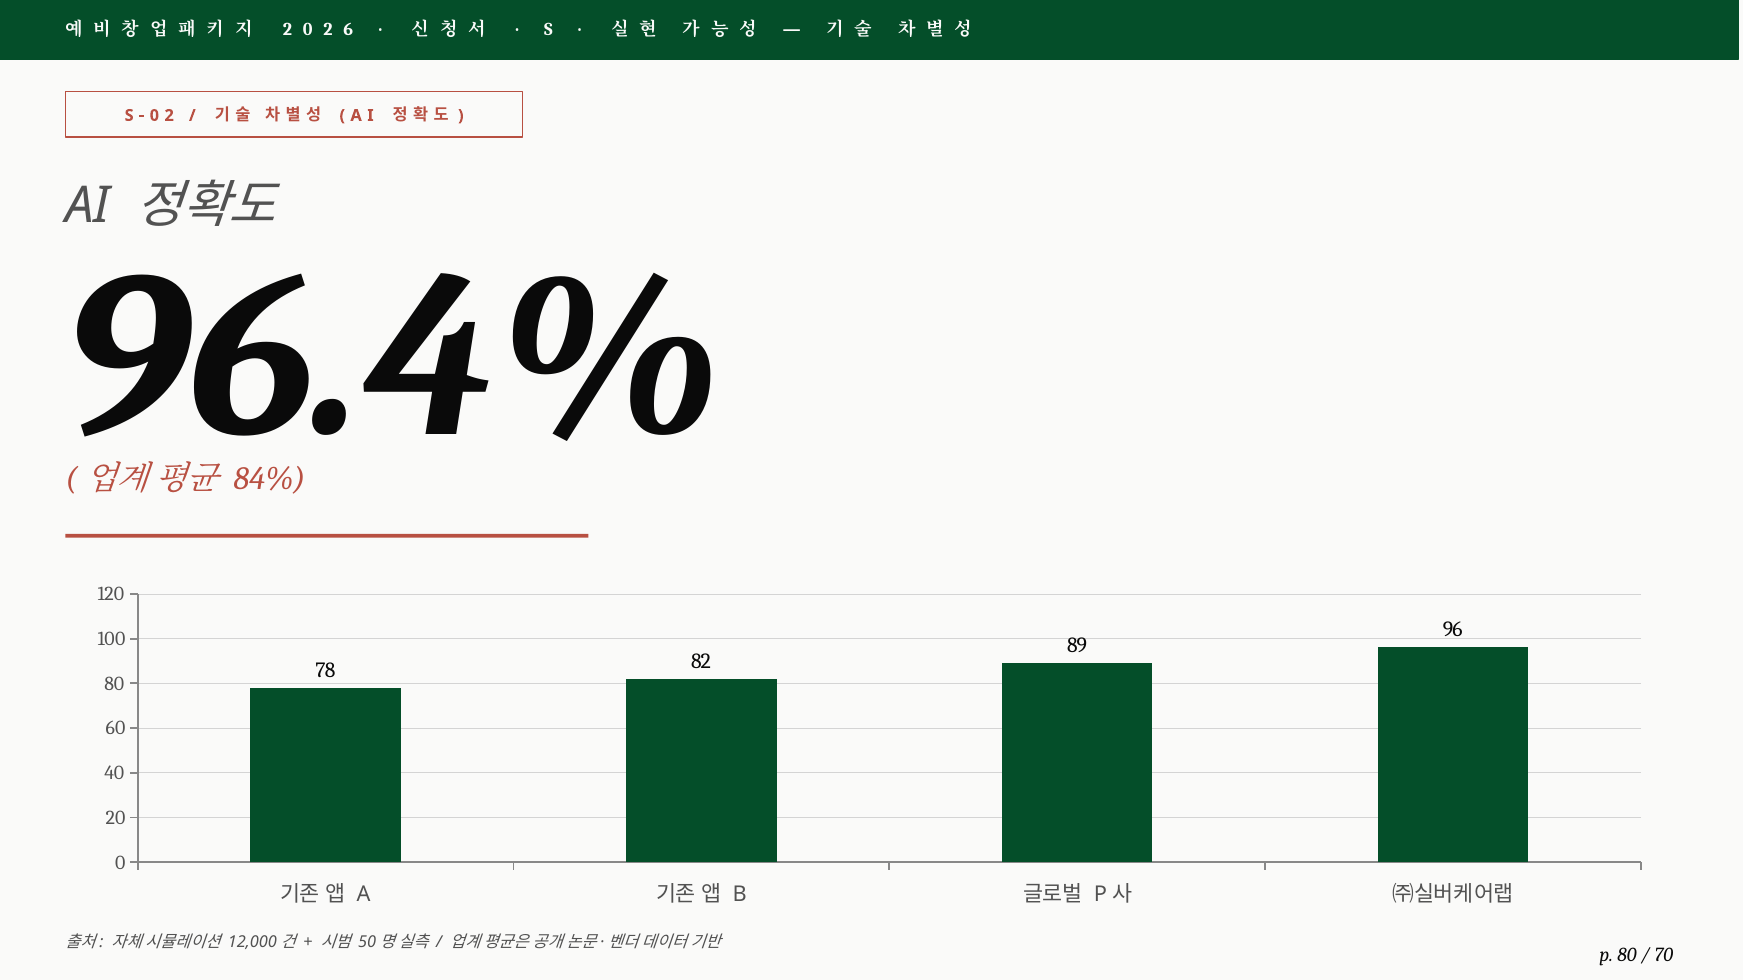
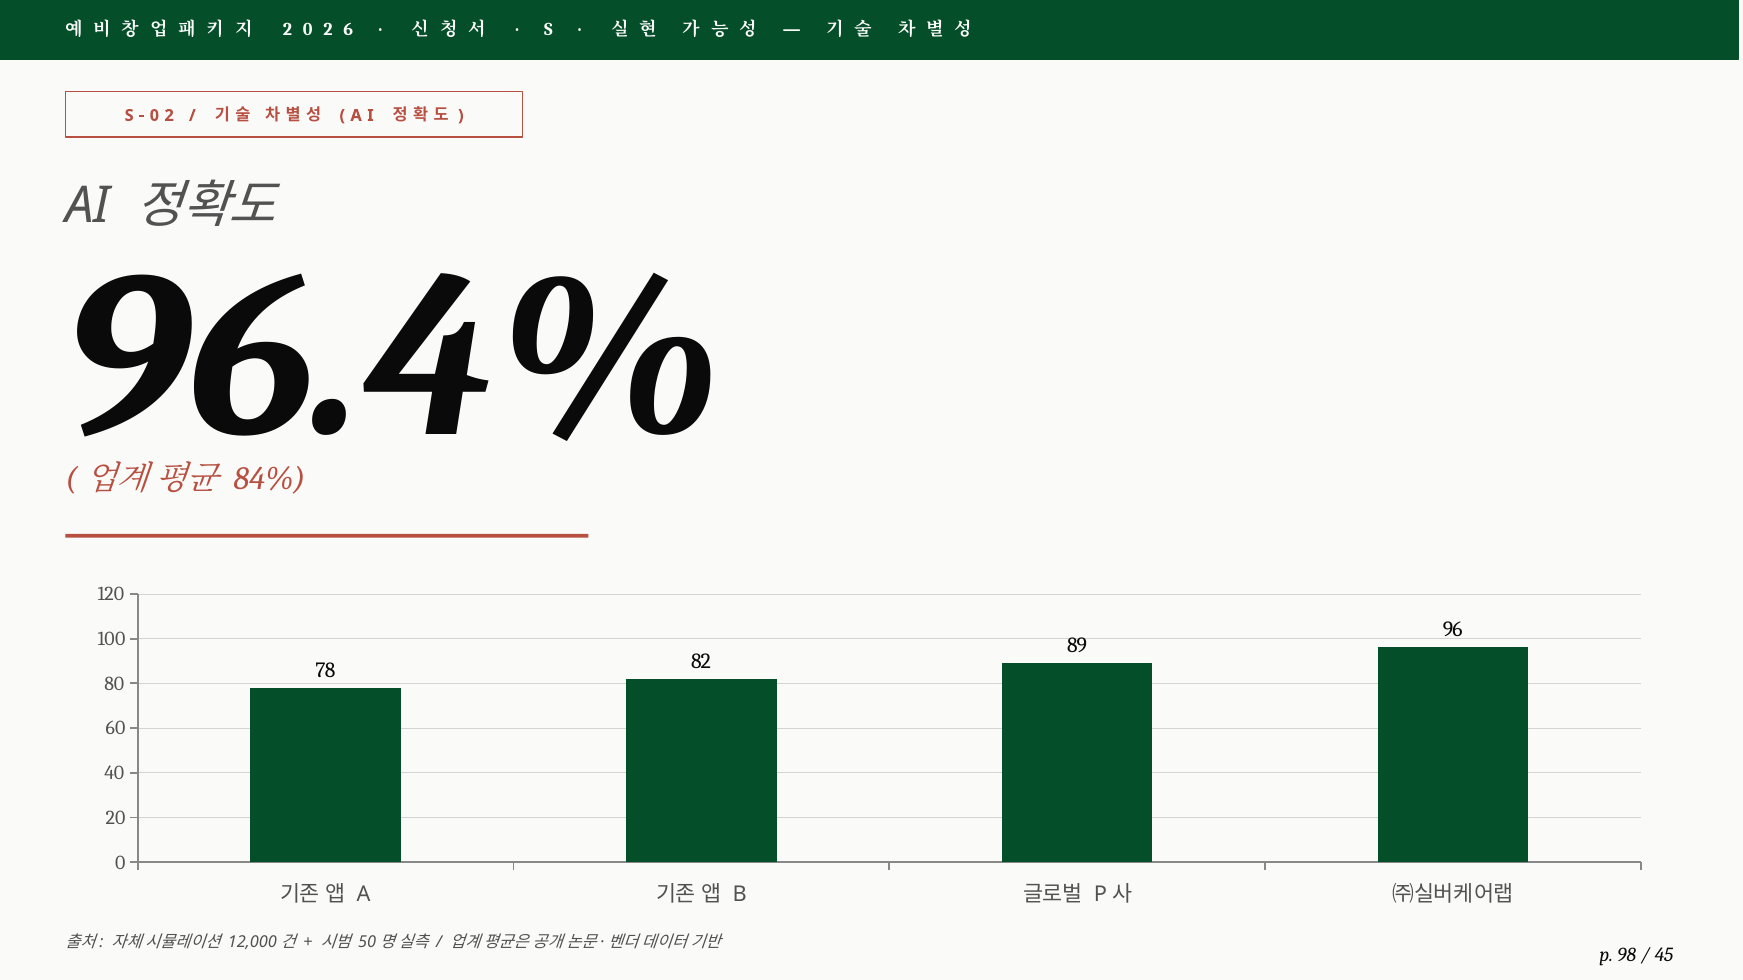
p 80: 80 -> 98 (1627, 956)
70: 70 -> 45 (1664, 956)
